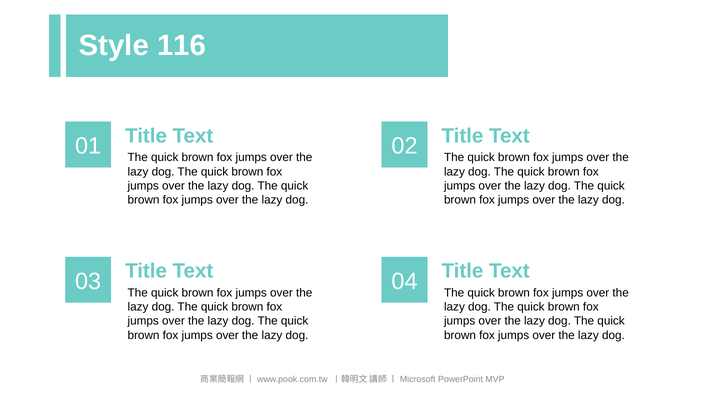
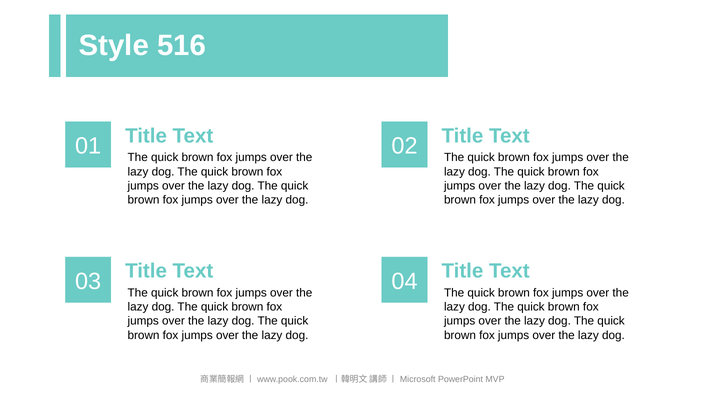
116: 116 -> 516 (182, 46)
